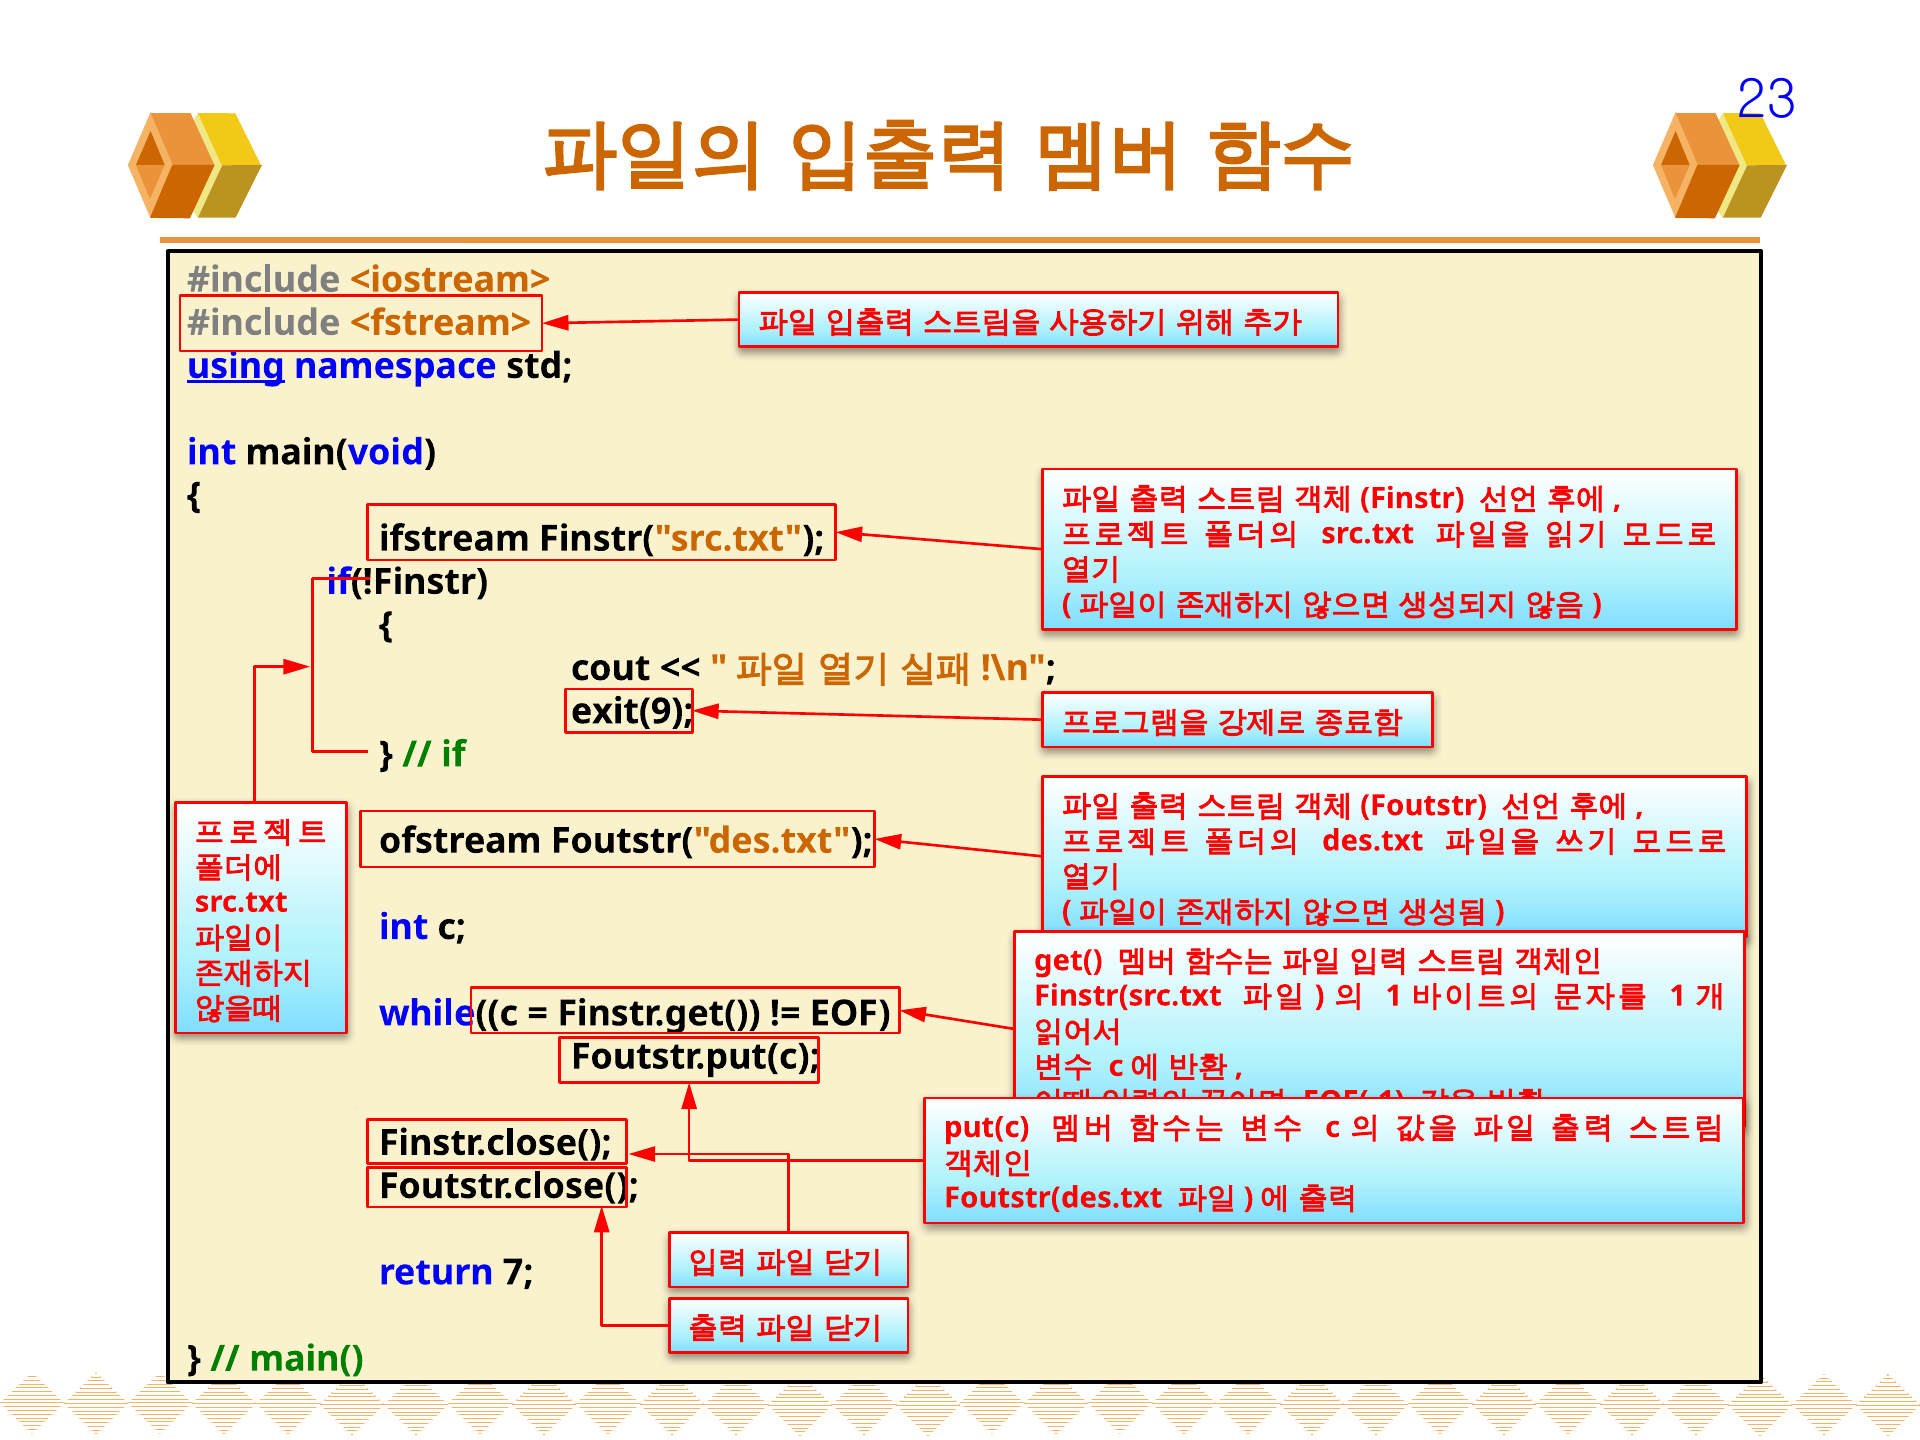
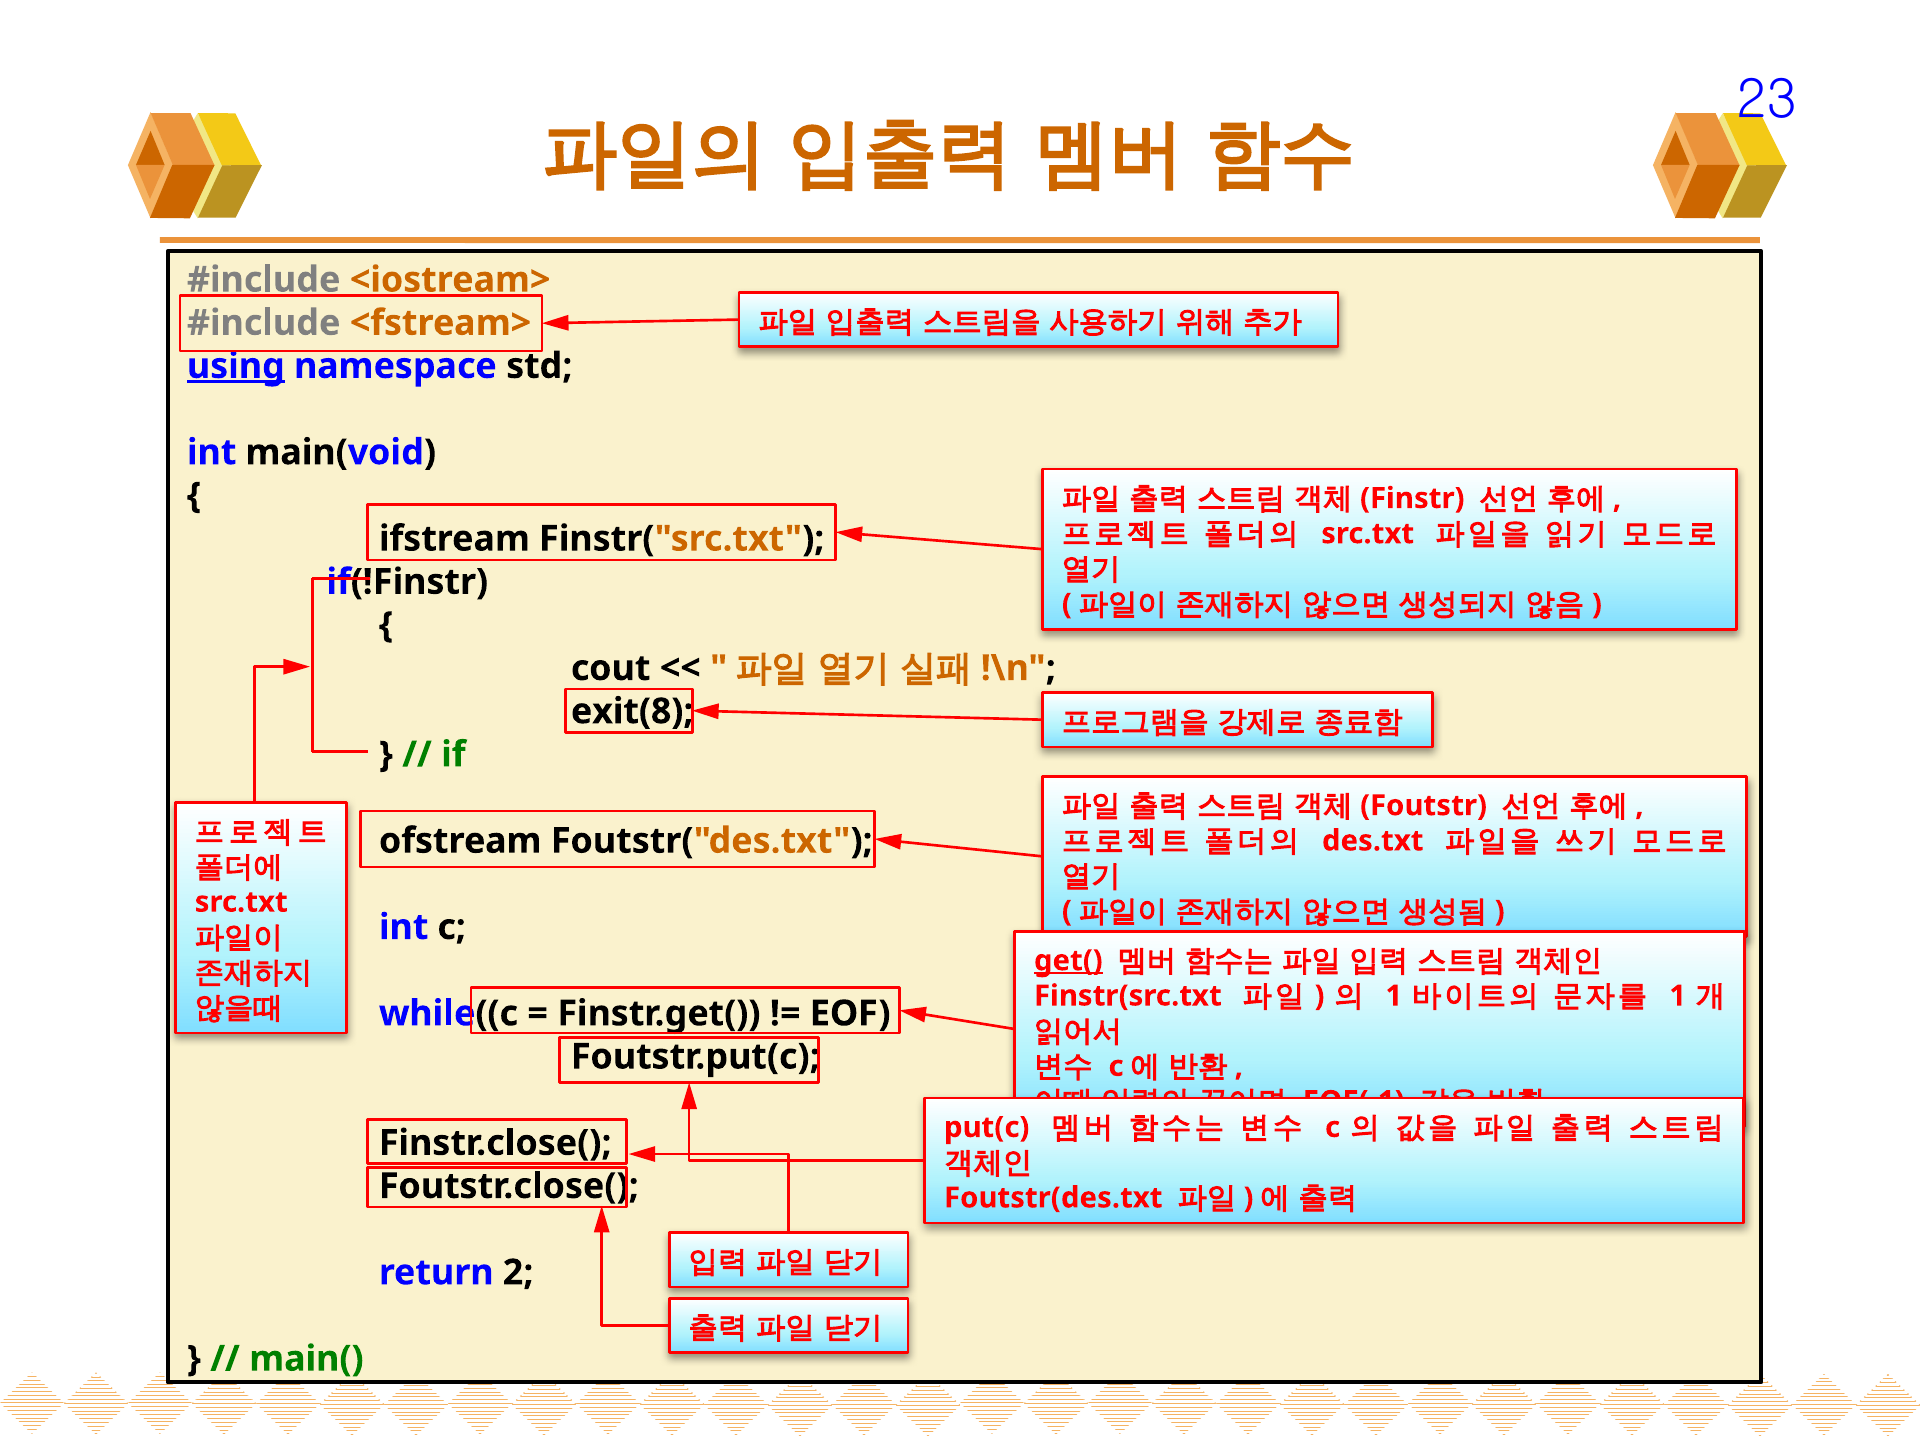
exit(9: exit(9 -> exit(8 (632, 711)
get( underline: none -> present (1068, 961)
7: 7 -> 2 (518, 1272)
